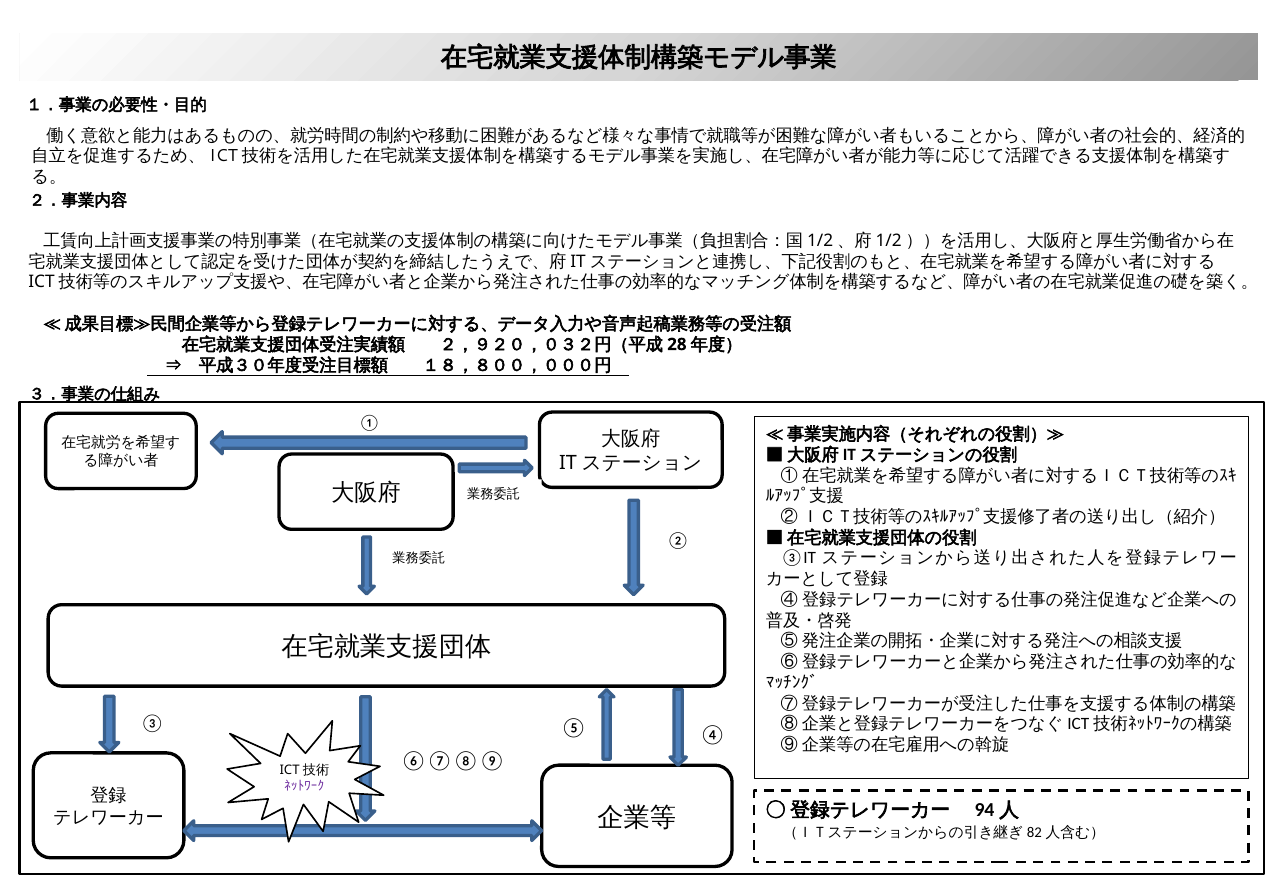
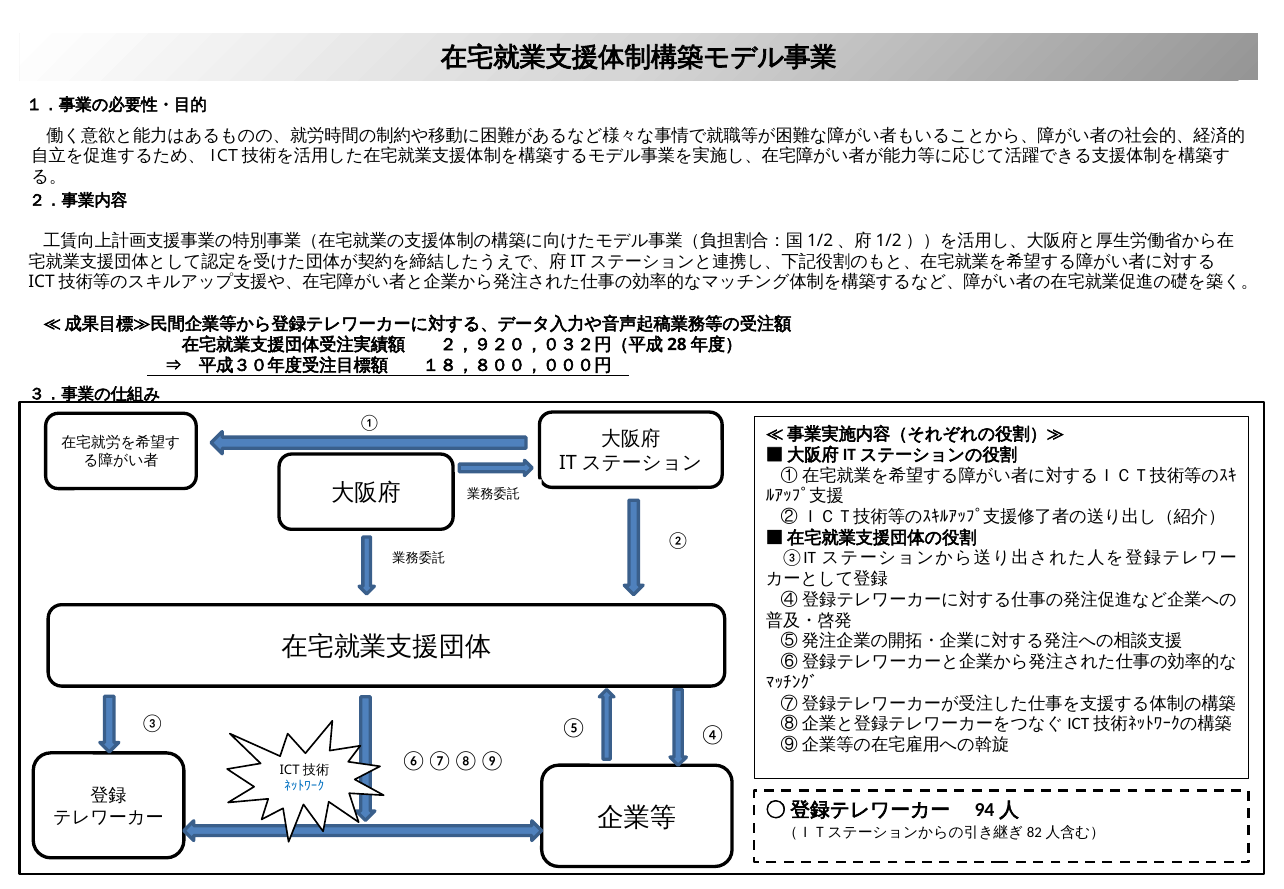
ﾈｯﾄﾜｰｸ colour: purple -> blue (304, 786)
